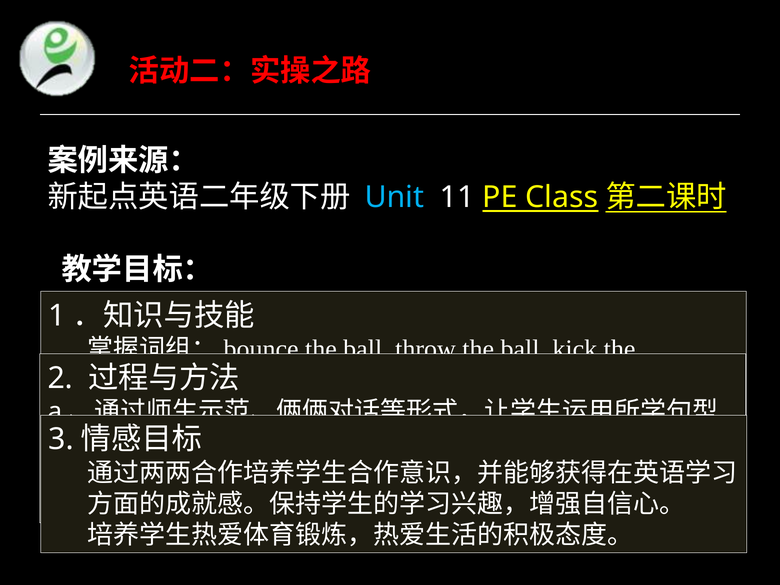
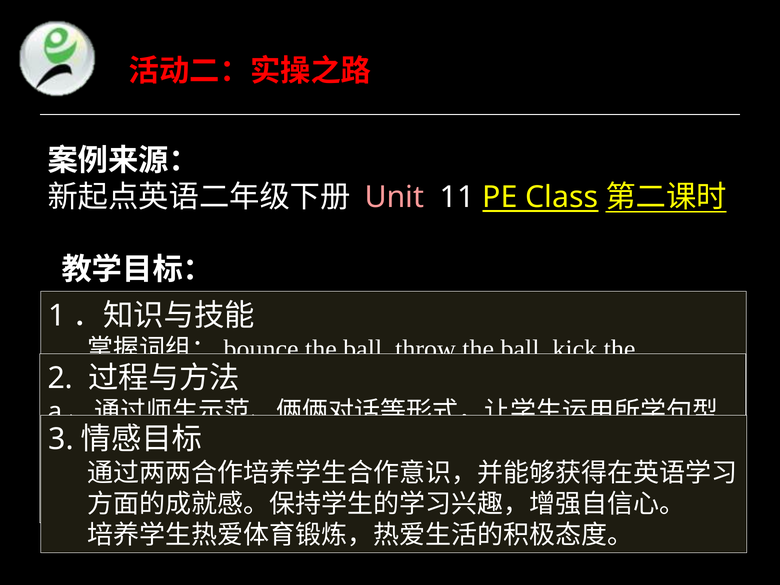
Unit colour: light blue -> pink (394, 197)
